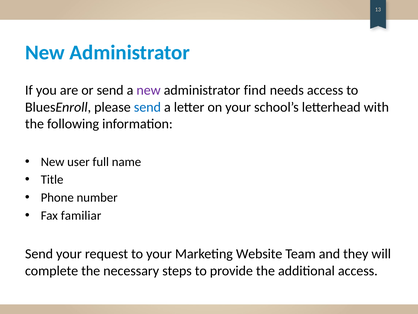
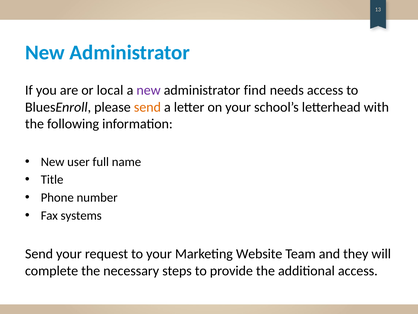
or send: send -> local (110, 90)
send colour: blue -> orange (147, 107)
familiar: familiar -> systems (81, 215)
